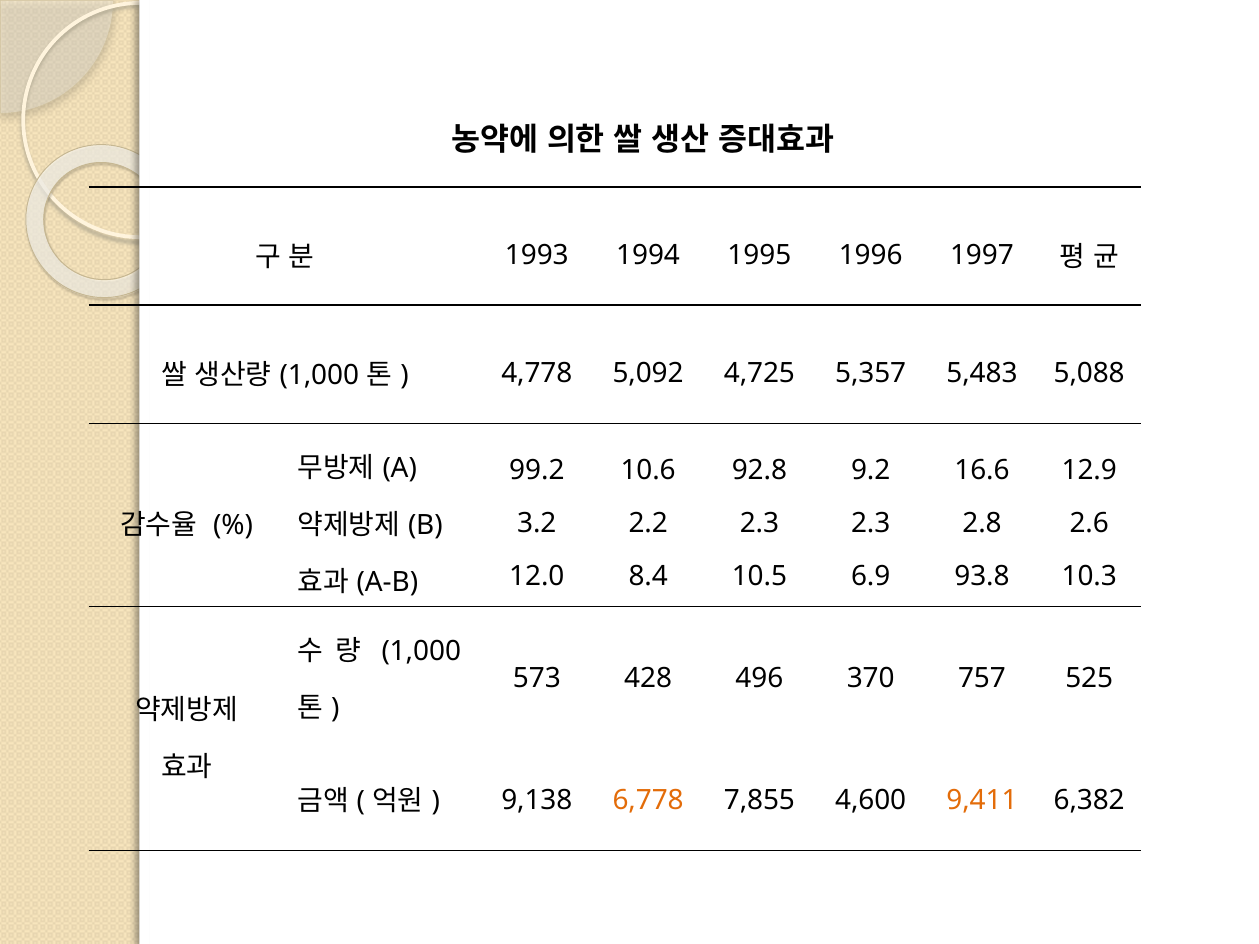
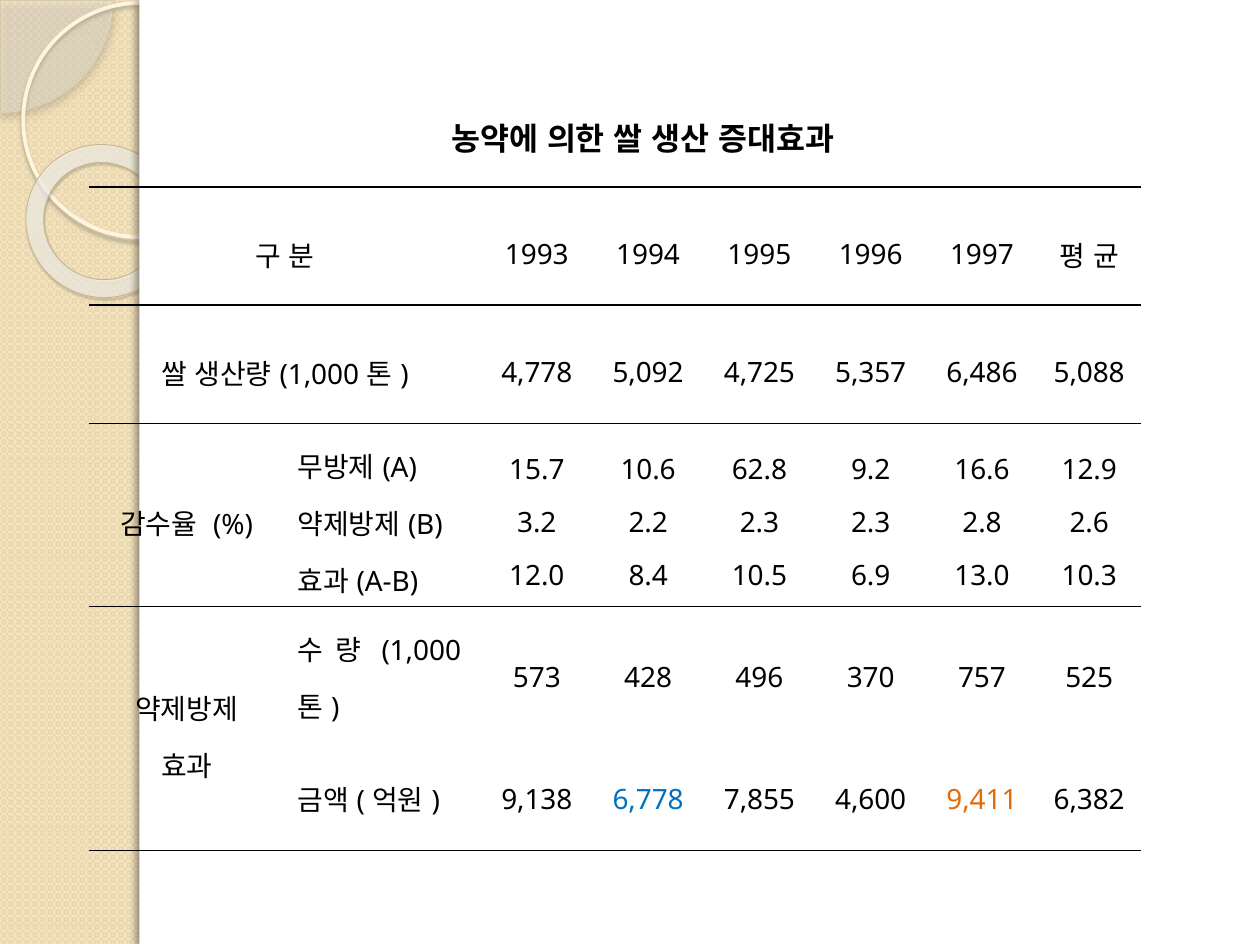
5,483: 5,483 -> 6,486 (982, 373)
99.2: 99.2 -> 15.7 (537, 471)
92.8: 92.8 -> 62.8 (759, 471)
93.8: 93.8 -> 13.0 (982, 577)
6,778 colour: orange -> blue (648, 800)
